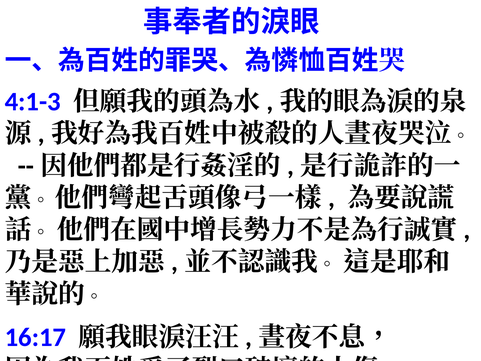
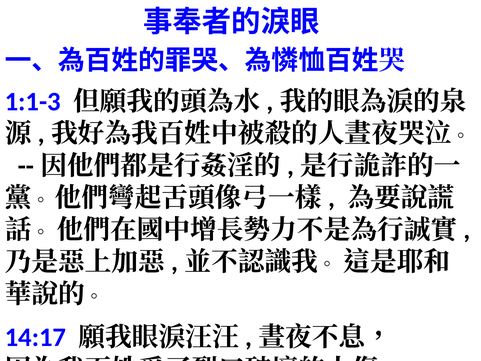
4:1-3: 4:1-3 -> 1:1-3 (33, 102)
16:17: 16:17 -> 14:17 (35, 337)
